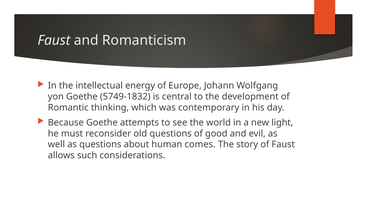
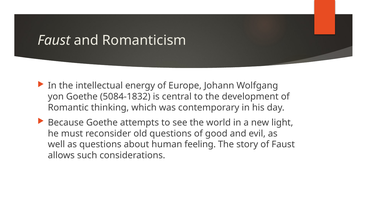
5749-1832: 5749-1832 -> 5084-1832 (125, 97)
comes: comes -> feeling (200, 145)
